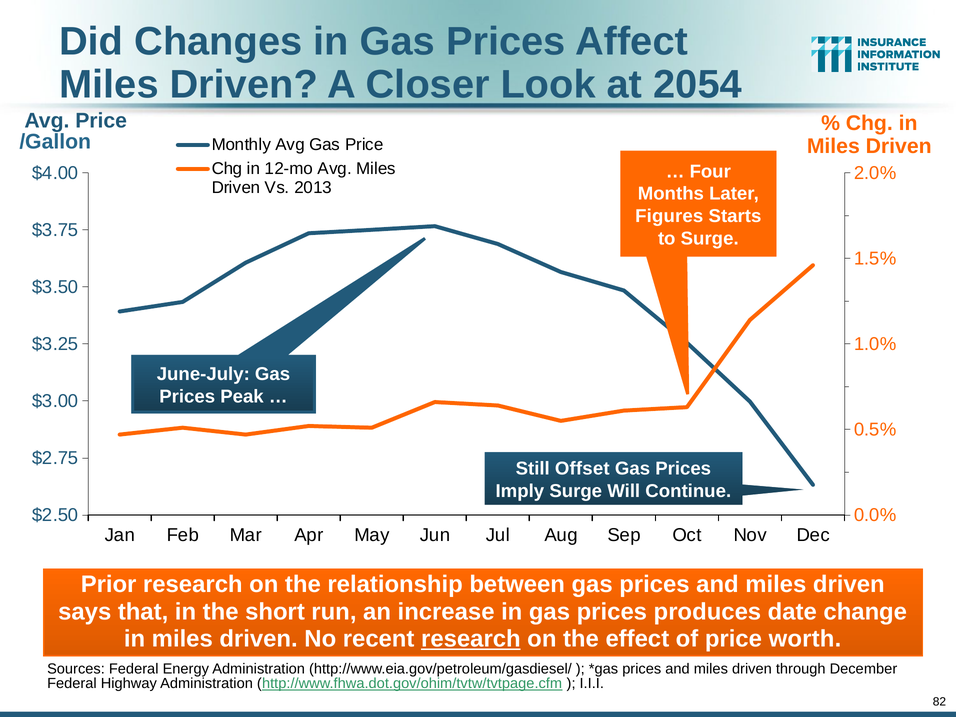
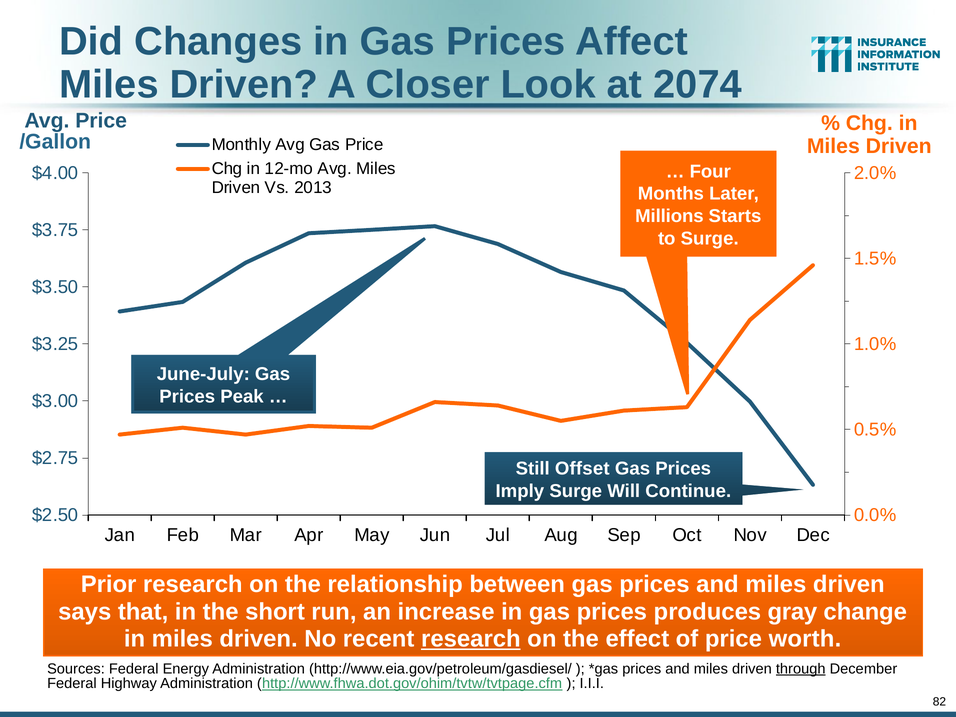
2054: 2054 -> 2074 (698, 85)
Figures: Figures -> Millions (669, 216)
date: date -> gray (792, 612)
through underline: none -> present (801, 669)
